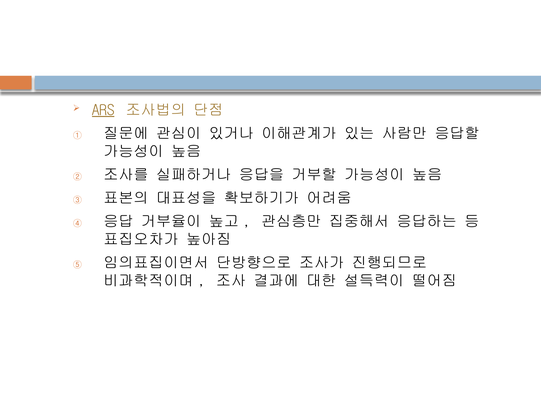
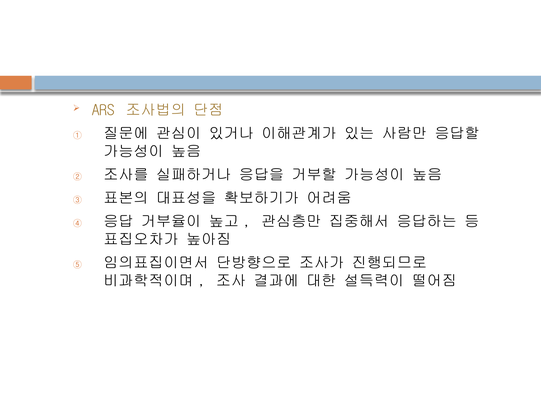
ARS underline: present -> none (103, 110)
